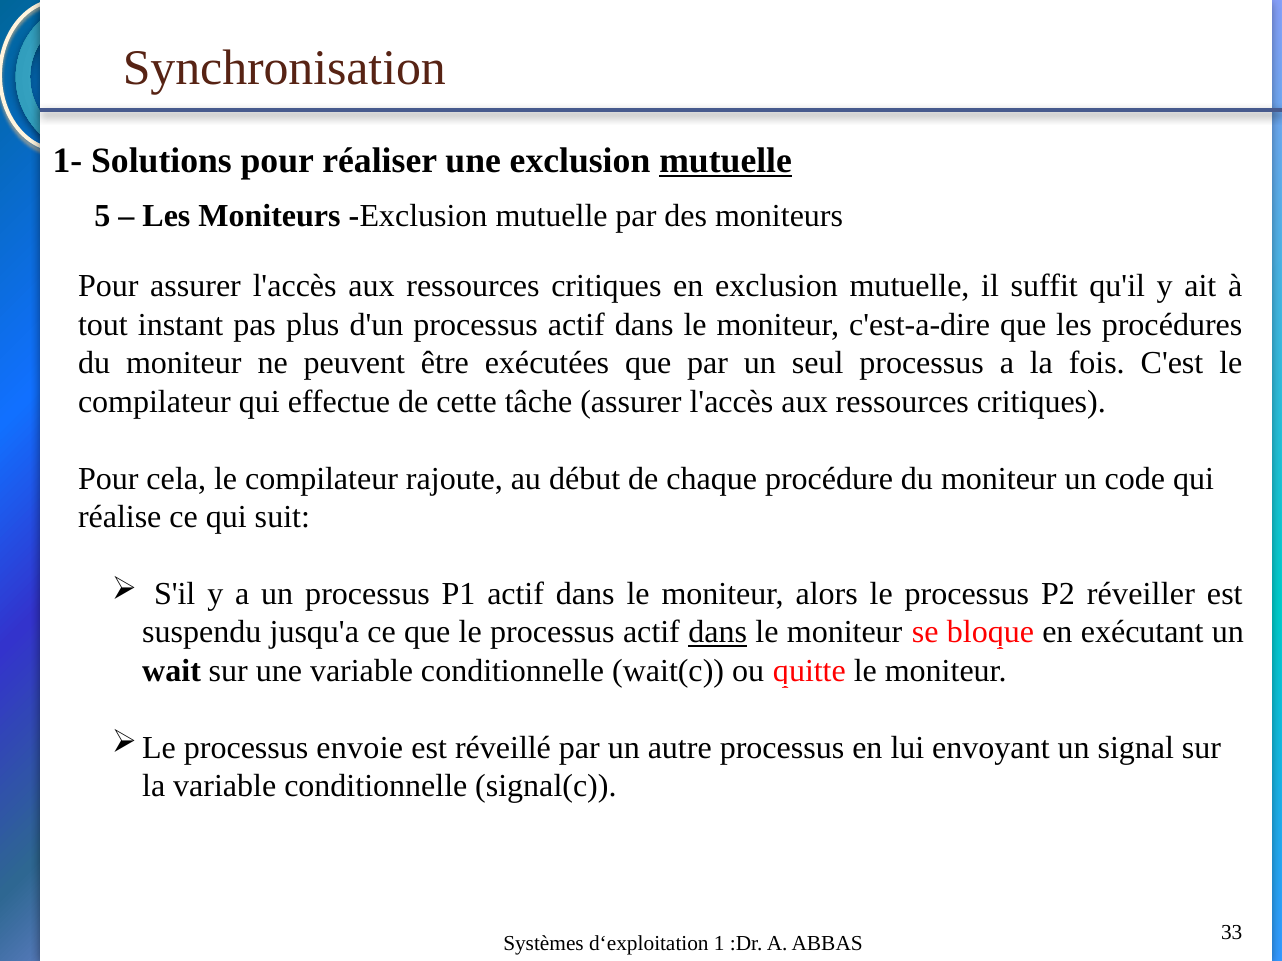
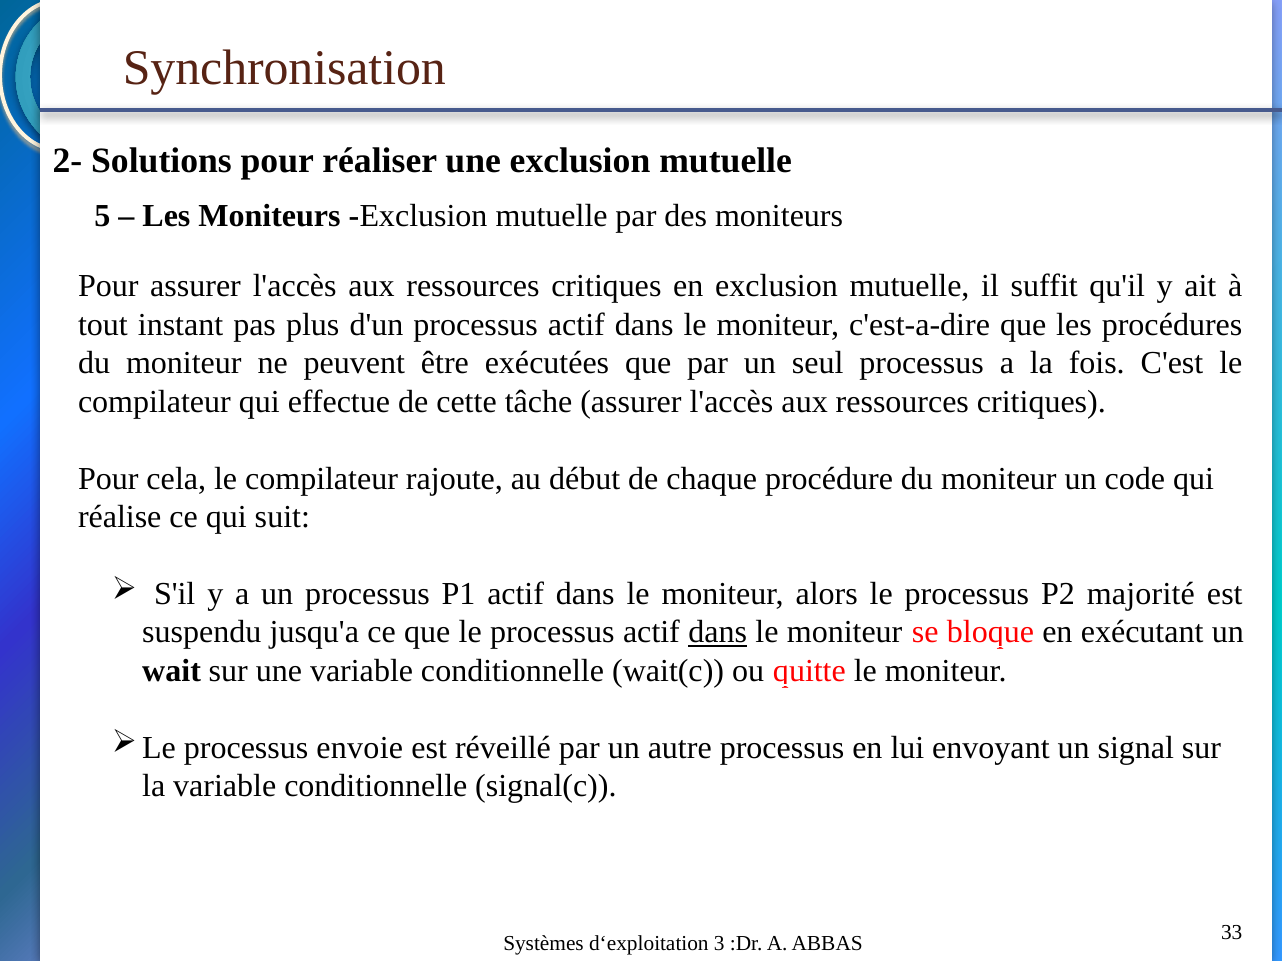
1-: 1- -> 2- (67, 160)
mutuelle underline: present -> none (726, 160)
réveiller: réveiller -> majorité (1141, 594)
1: 1 -> 3 (719, 944)
